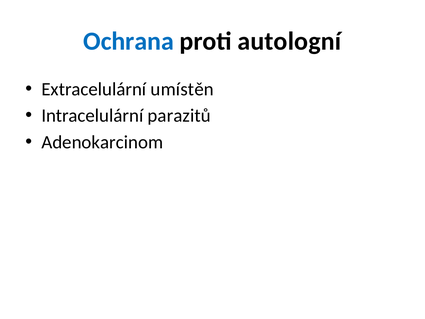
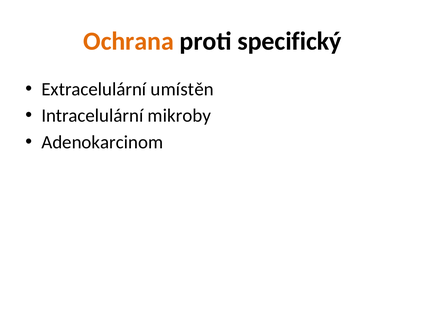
Ochrana colour: blue -> orange (129, 41)
autologní: autologní -> specifický (289, 41)
parazitů: parazitů -> mikroby (179, 116)
